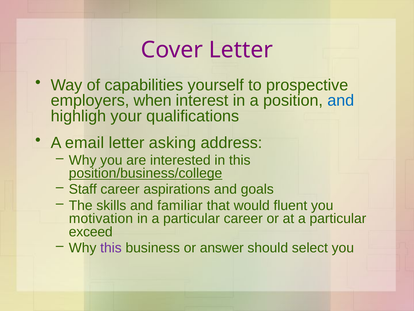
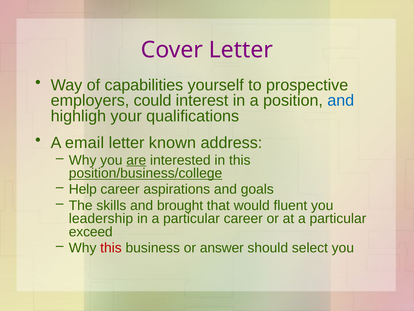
when: when -> could (153, 101)
asking: asking -> known (172, 143)
are underline: none -> present (136, 160)
Staff: Staff -> Help (83, 189)
familiar: familiar -> brought (180, 205)
motivation: motivation -> leadership (101, 218)
this colour: purple -> red (111, 248)
